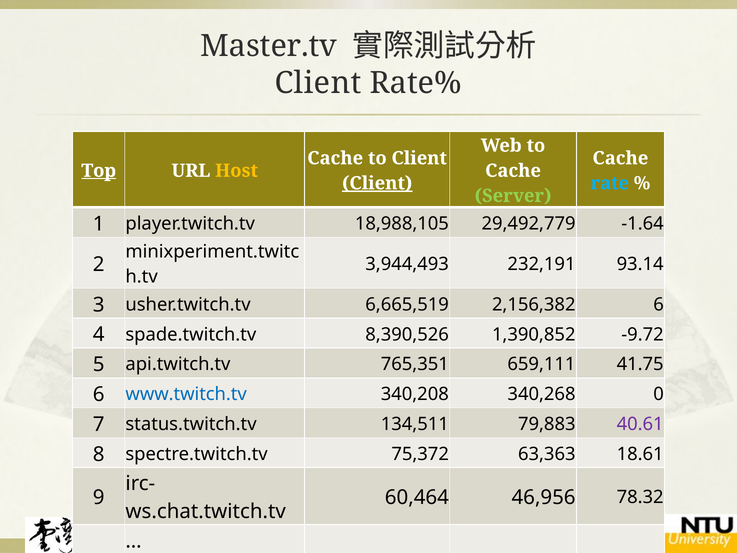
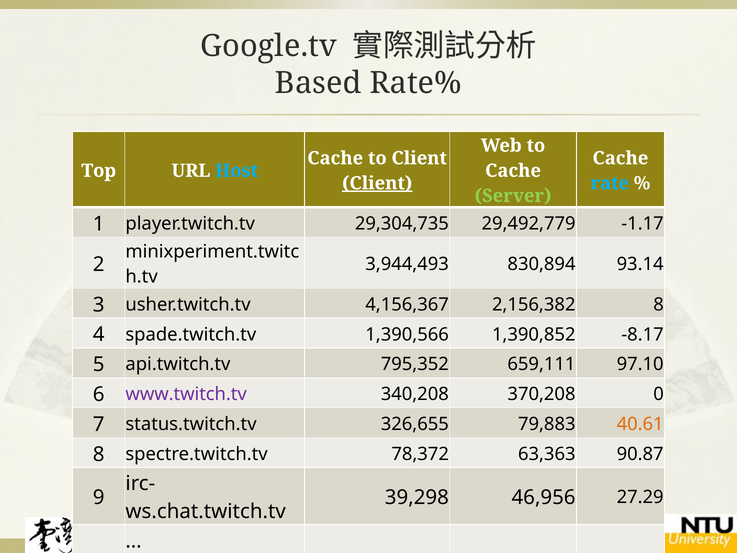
Master.tv: Master.tv -> Google.tv (269, 46)
Client: Client -> Based (318, 83)
Top underline: present -> none (99, 171)
Host colour: yellow -> light blue (237, 171)
18,988,105: 18,988,105 -> 29,304,735 (402, 224)
-1.64: -1.64 -> -1.17 (643, 224)
232,191: 232,191 -> 830,894 (542, 264)
6,665,519: 6,665,519 -> 4,156,367 (407, 304)
2,156,382 6: 6 -> 8 (659, 304)
8,390,526: 8,390,526 -> 1,390,566 (407, 334)
-9.72: -9.72 -> -8.17 (643, 334)
765,351: 765,351 -> 795,352 (415, 364)
41.75: 41.75 -> 97.10 (640, 364)
www.twitch.tv colour: blue -> purple (186, 394)
340,268: 340,268 -> 370,208 (542, 394)
134,511: 134,511 -> 326,655 (415, 424)
40.61 colour: purple -> orange (640, 424)
75,372: 75,372 -> 78,372 (420, 454)
18.61: 18.61 -> 90.87 (640, 454)
60,464: 60,464 -> 39,298 (417, 497)
78.32: 78.32 -> 27.29 (640, 497)
